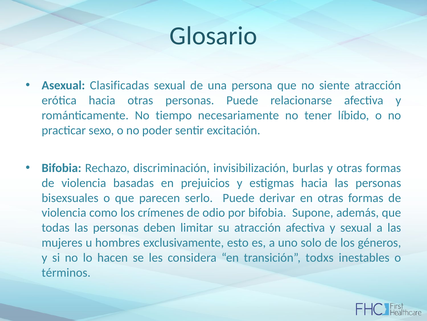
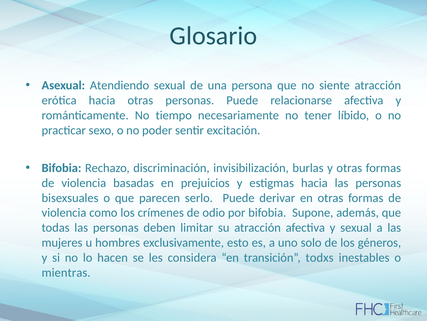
Clasificadas: Clasificadas -> Atendiendo (120, 85)
términos: términos -> mientras (66, 272)
